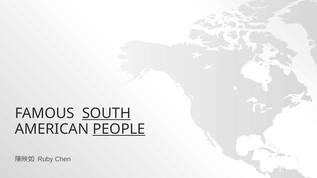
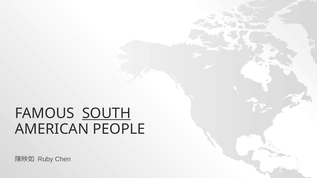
PEOPLE underline: present -> none (119, 129)
